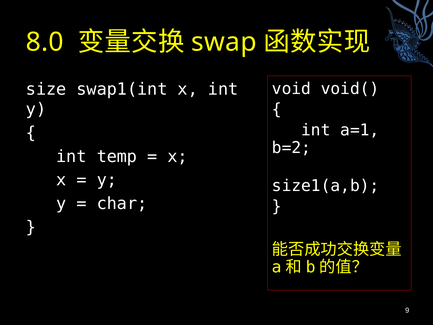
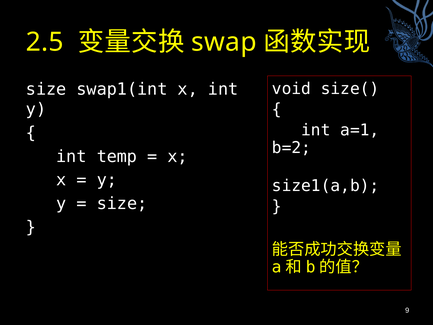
8.0: 8.0 -> 2.5 (45, 42)
void(: void( -> size( (350, 89)
char: char -> size (122, 203)
